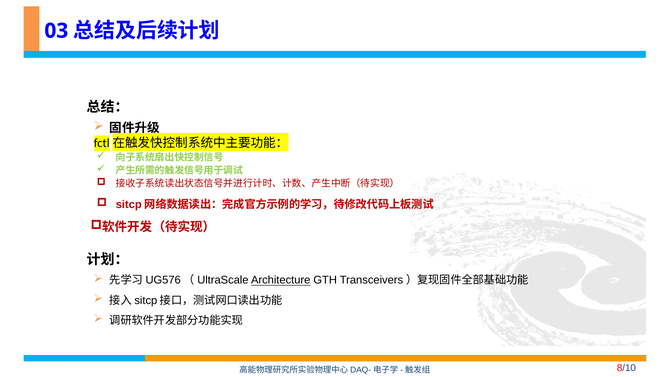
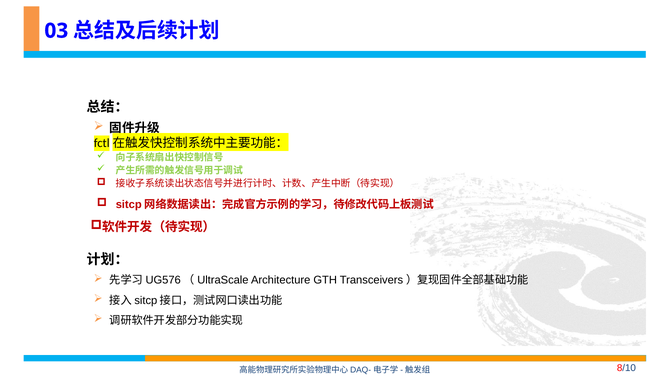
Architecture underline: present -> none (281, 280)
